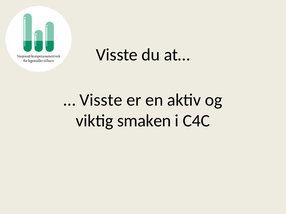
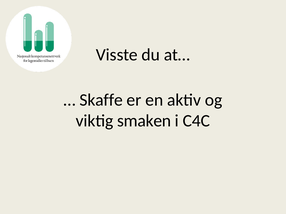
Visste: Visste -> Skaffe (101, 100)
